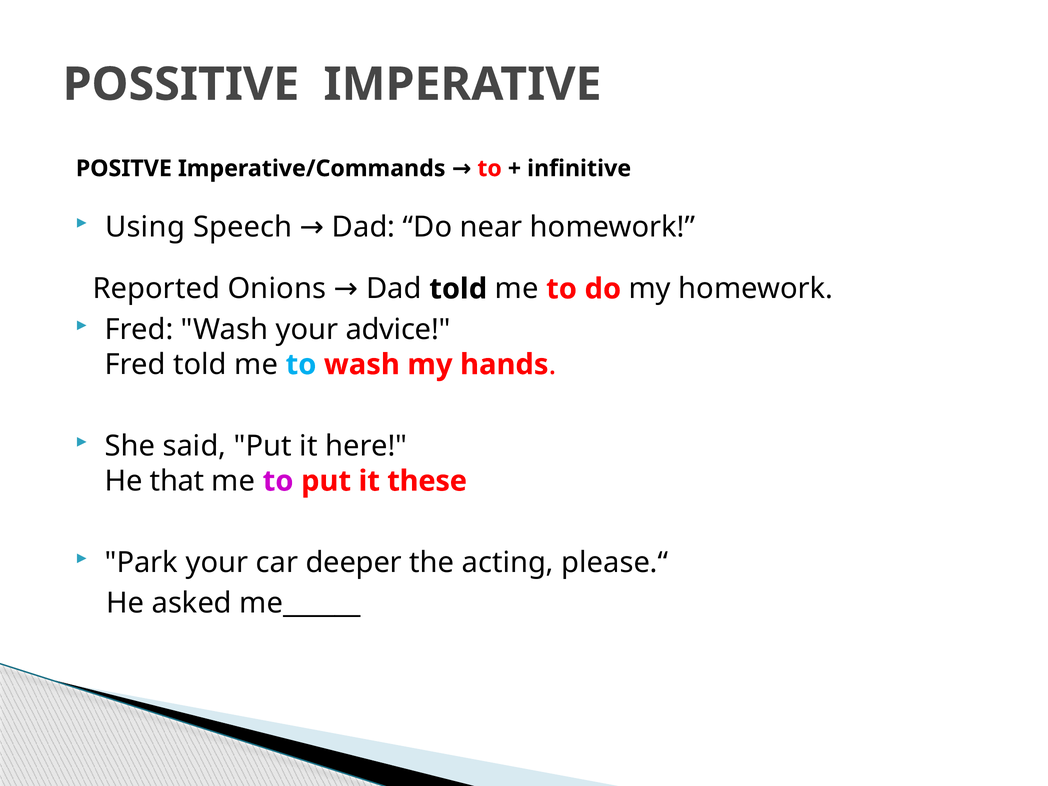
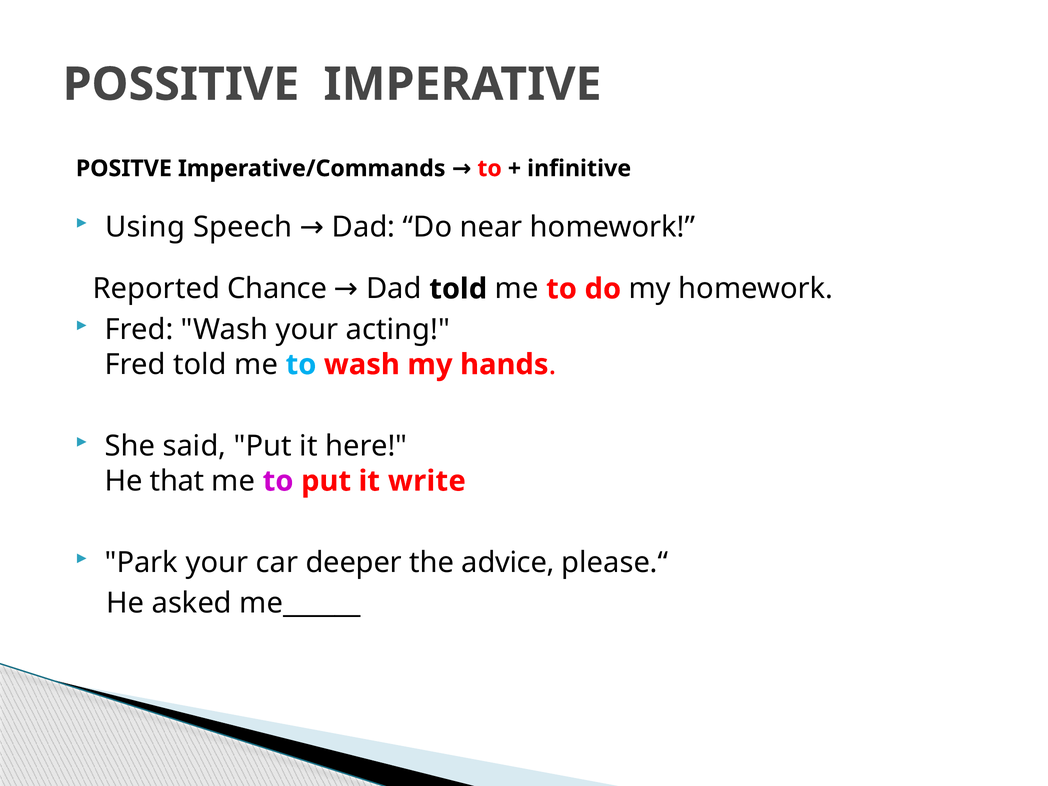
Onions: Onions -> Chance (277, 289)
advice: advice -> acting (398, 330)
these: these -> write (427, 481)
acting: acting -> advice (508, 563)
